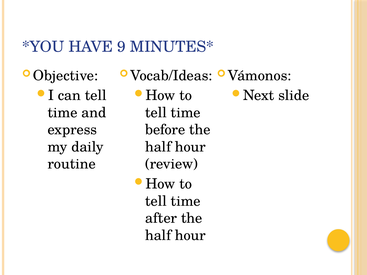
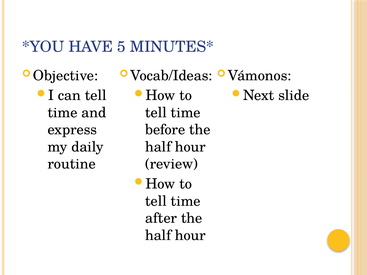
9: 9 -> 5 (121, 47)
